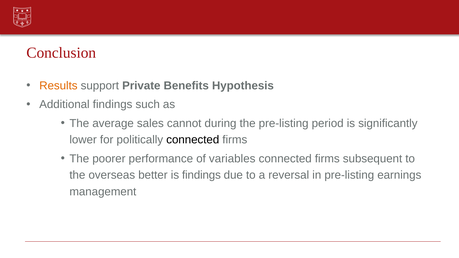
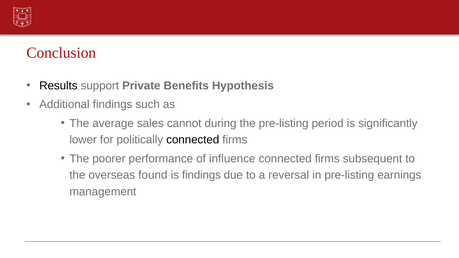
Results colour: orange -> black (58, 86)
variables: variables -> influence (232, 159)
better: better -> found (153, 175)
